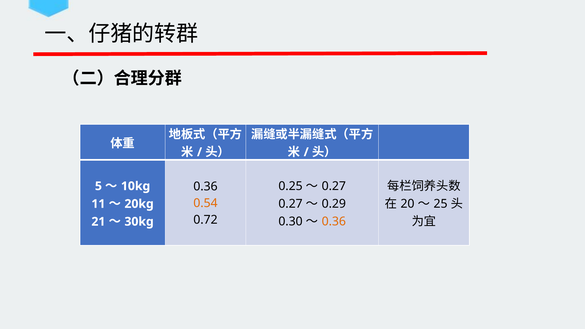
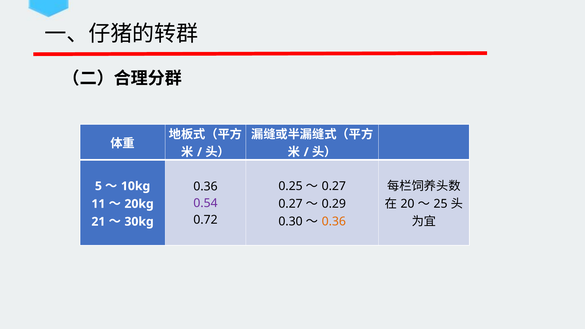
0.54 colour: orange -> purple (205, 203)
